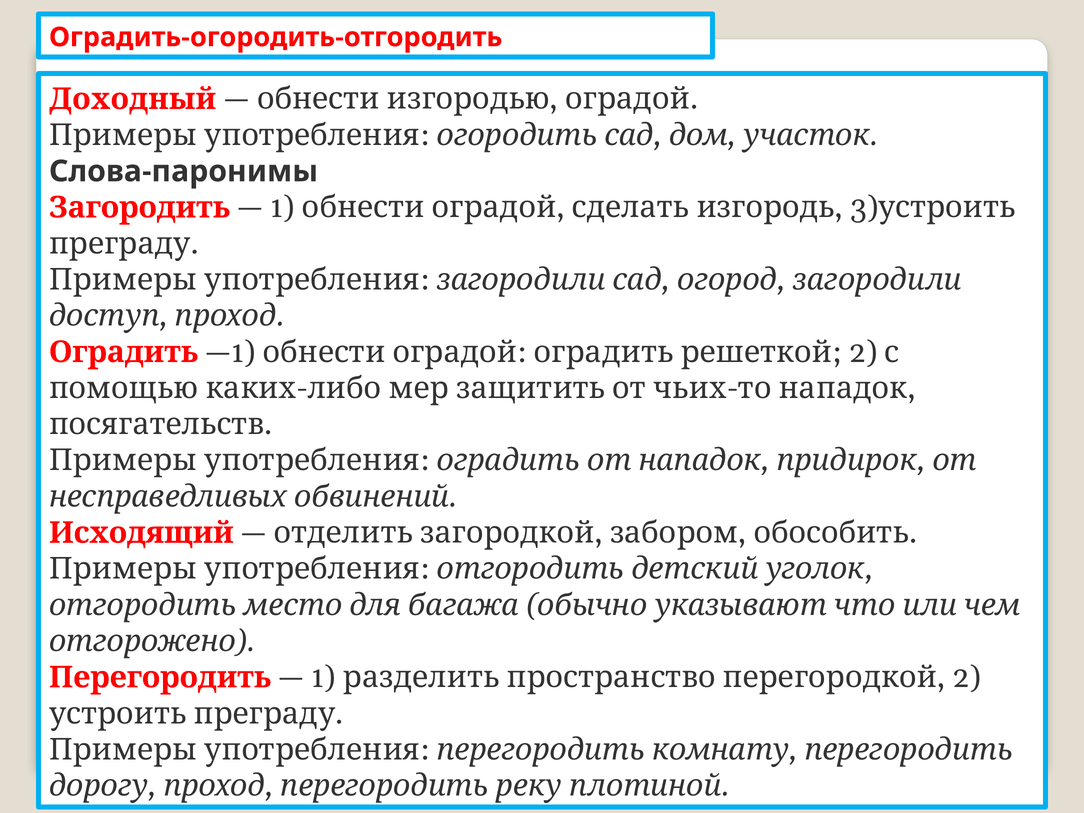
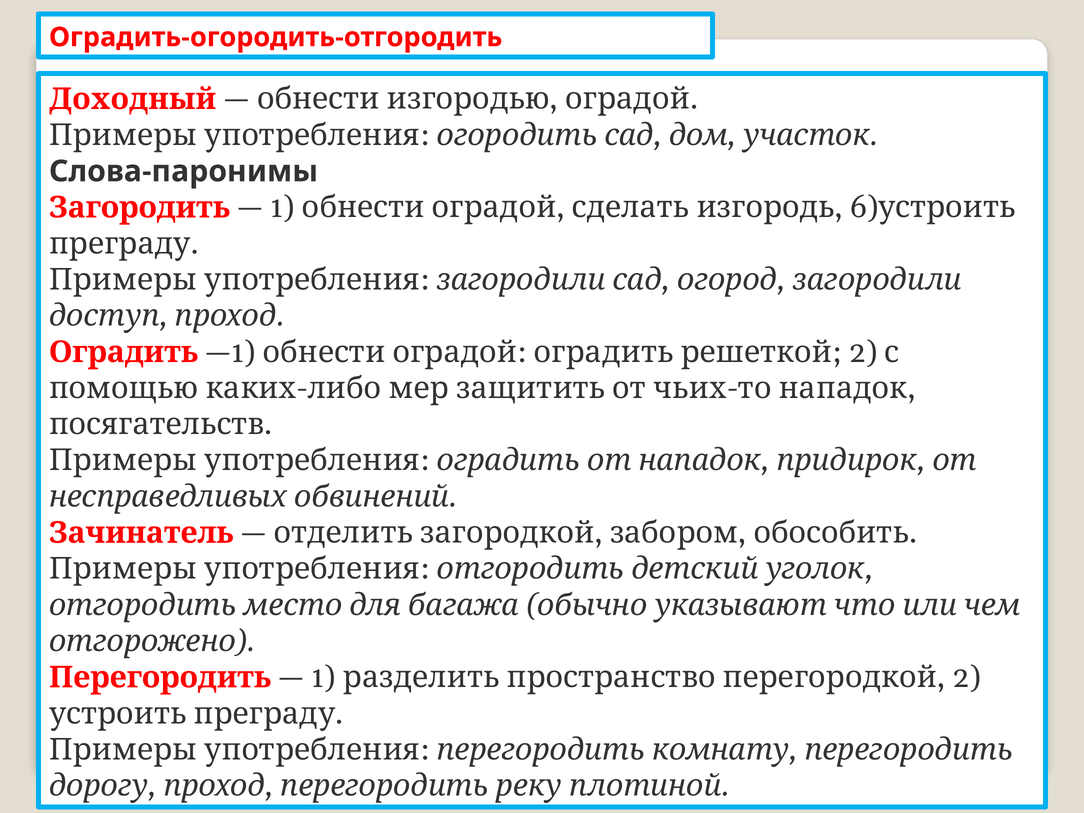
3: 3 -> 6 (864, 207)
Исходящий: Исходящий -> Зачинатель (141, 533)
